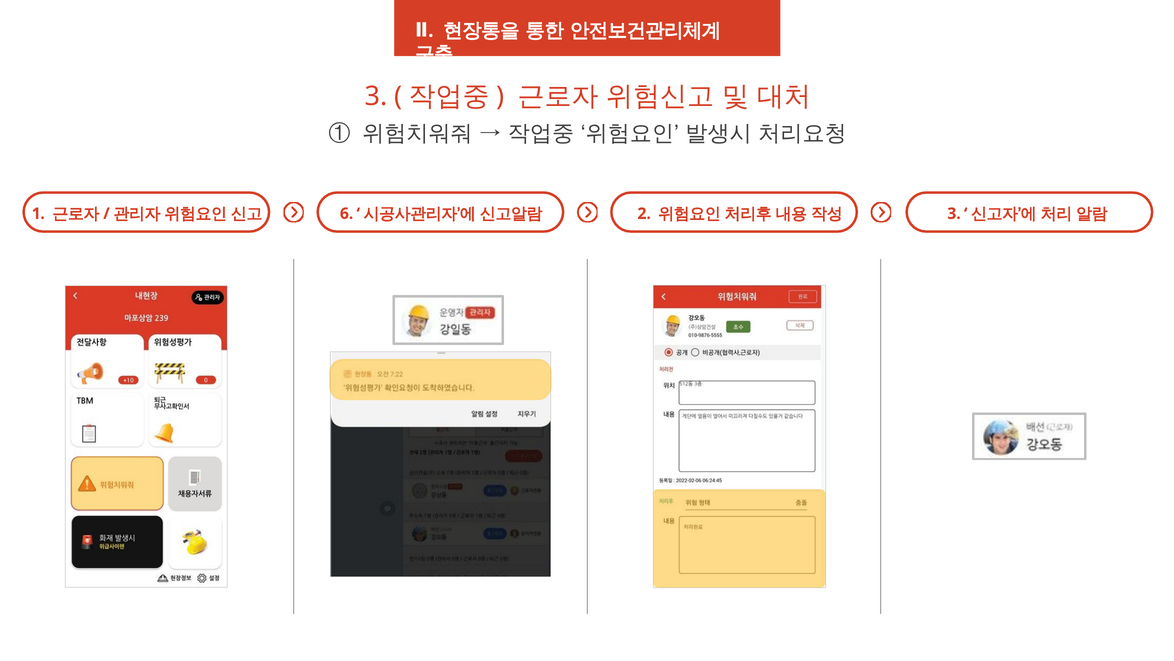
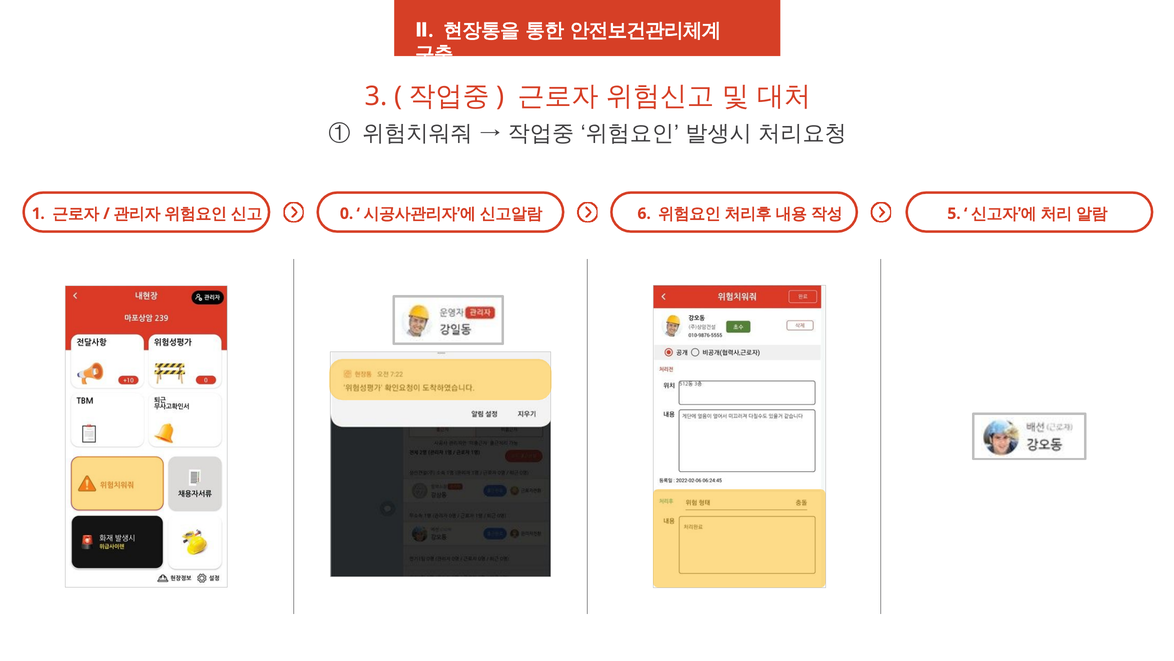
6: 6 -> 0 (347, 214)
2: 2 -> 6 (644, 214)
3: 3 -> 5 (954, 214)
